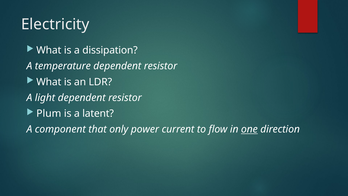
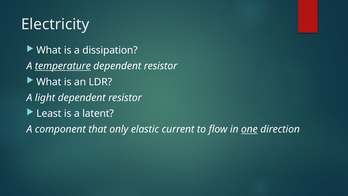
temperature underline: none -> present (63, 66)
Plum: Plum -> Least (49, 113)
power: power -> elastic (145, 129)
